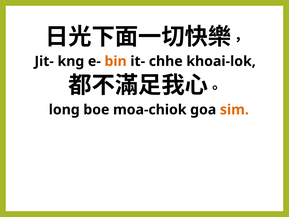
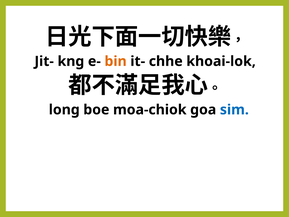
sim colour: orange -> blue (234, 110)
